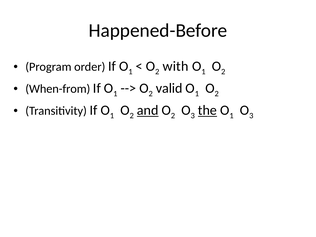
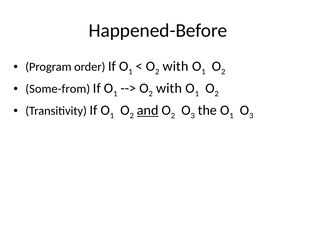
When-from: When-from -> Some-from (58, 89)
valid: valid -> with (169, 88)
the underline: present -> none (207, 110)
